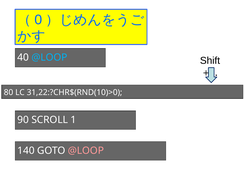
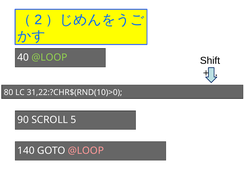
0: 0 -> 2 (38, 20)
@LOOP colour: light blue -> light green (49, 58)
1: 1 -> 5 (73, 120)
